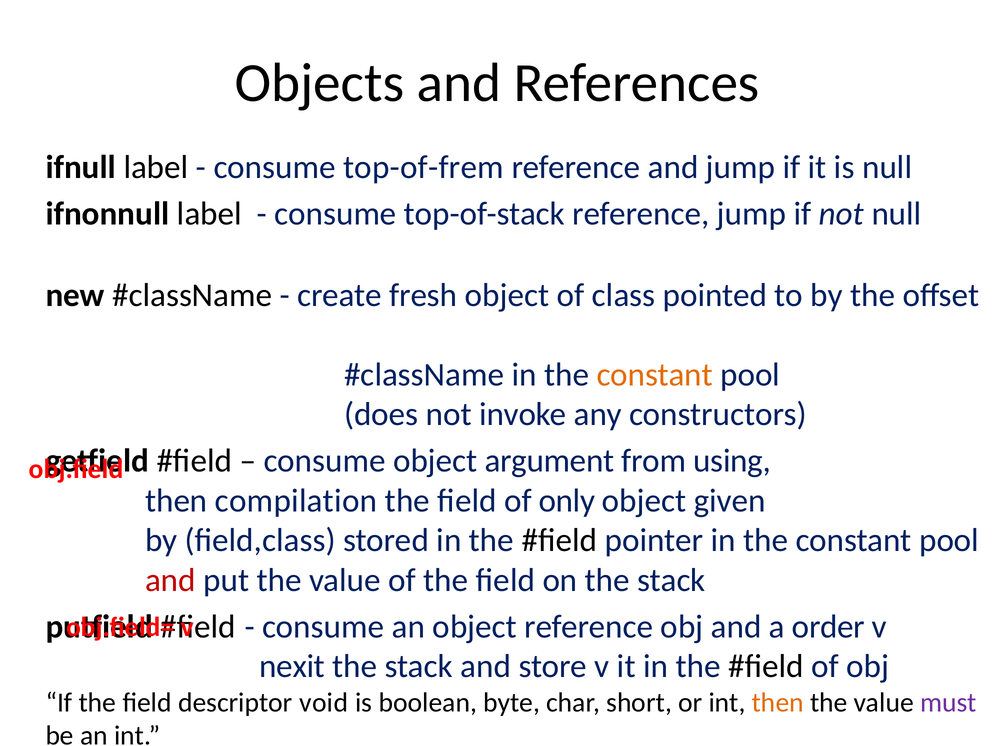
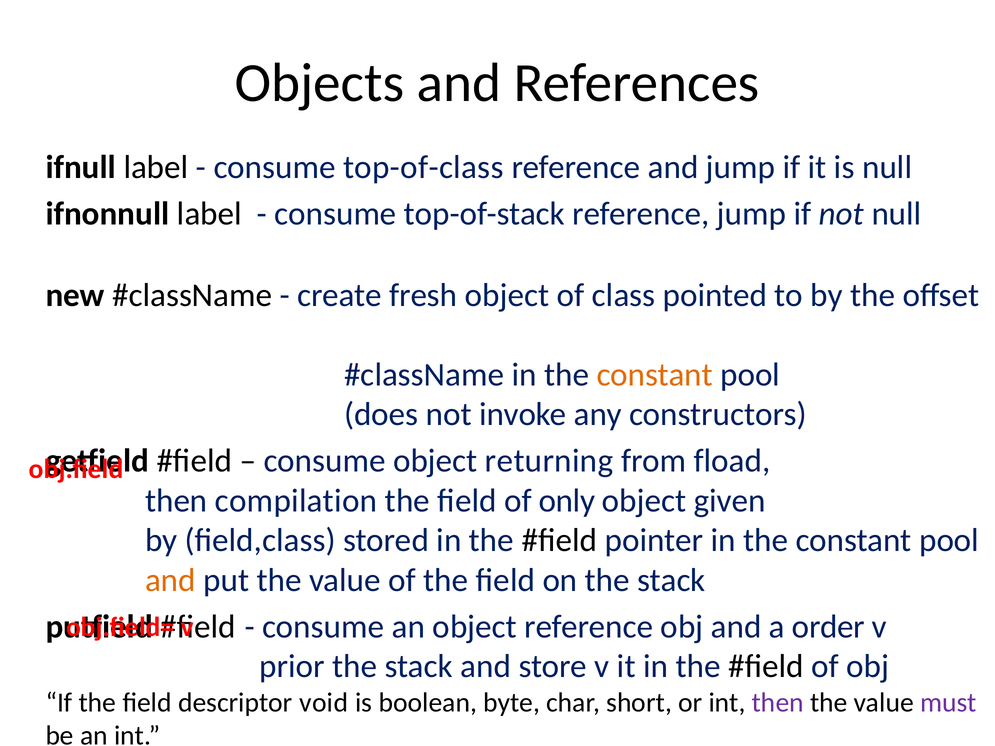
top-of-frem: top-of-frem -> top-of-class (423, 168)
argument: argument -> returning (549, 461)
using: using -> fload (732, 461)
and colour: red -> orange (170, 580)
nexit: nexit -> prior (292, 667)
then colour: orange -> purple (778, 703)
